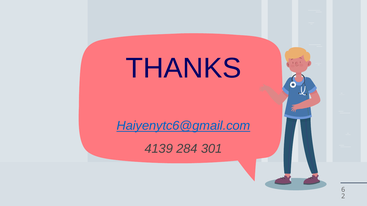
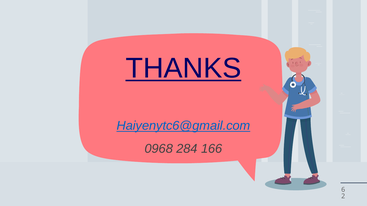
THANKS underline: none -> present (183, 68)
4139: 4139 -> 0968 (159, 149)
301: 301 -> 166 (212, 149)
